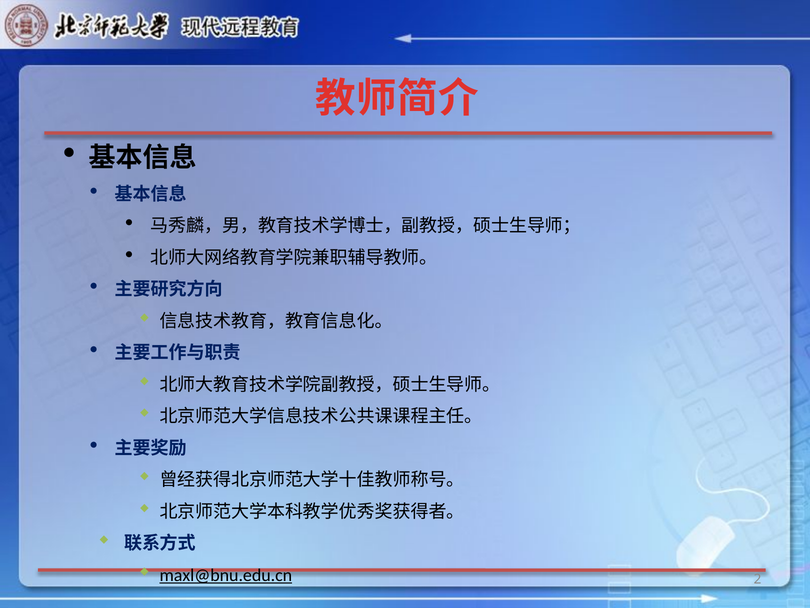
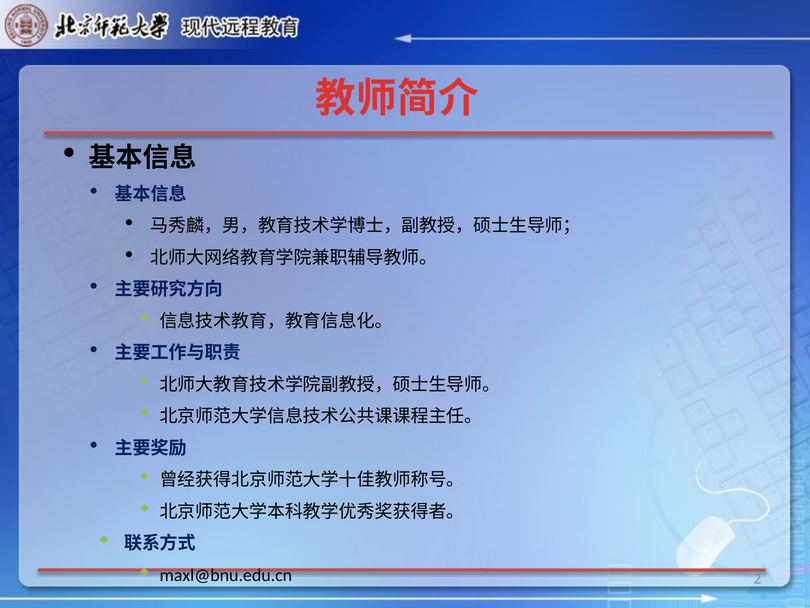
maxl@bnu.edu.cn underline: present -> none (226, 575)
